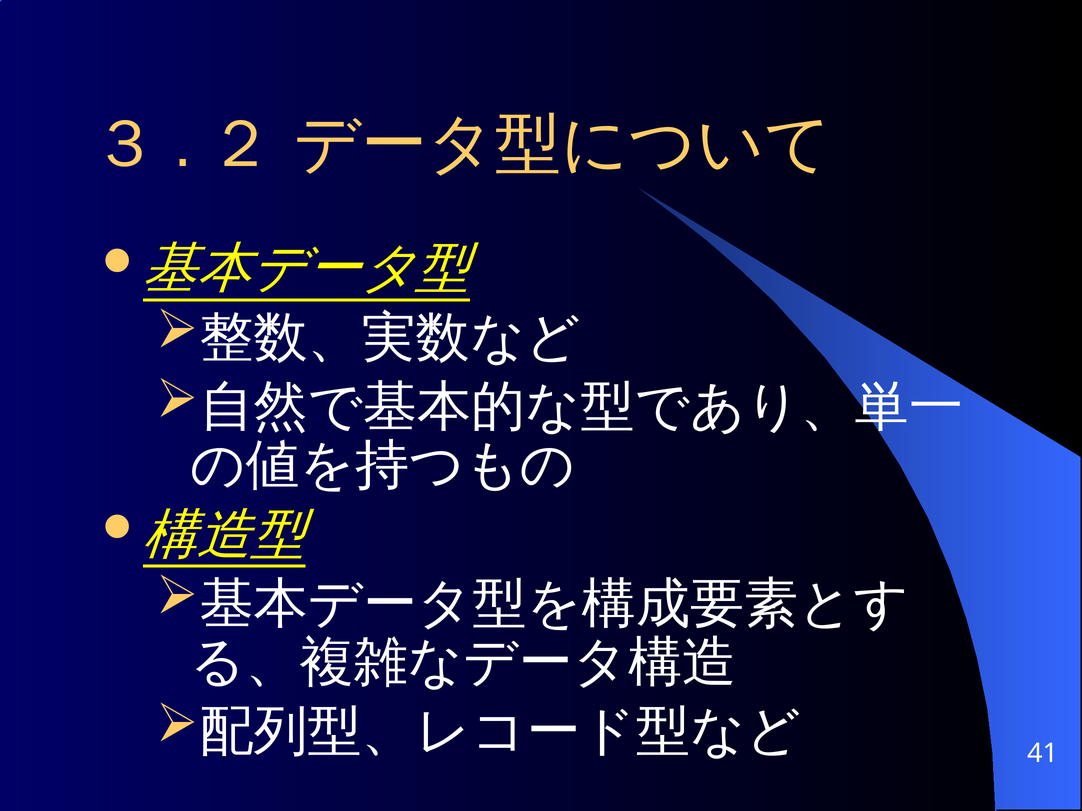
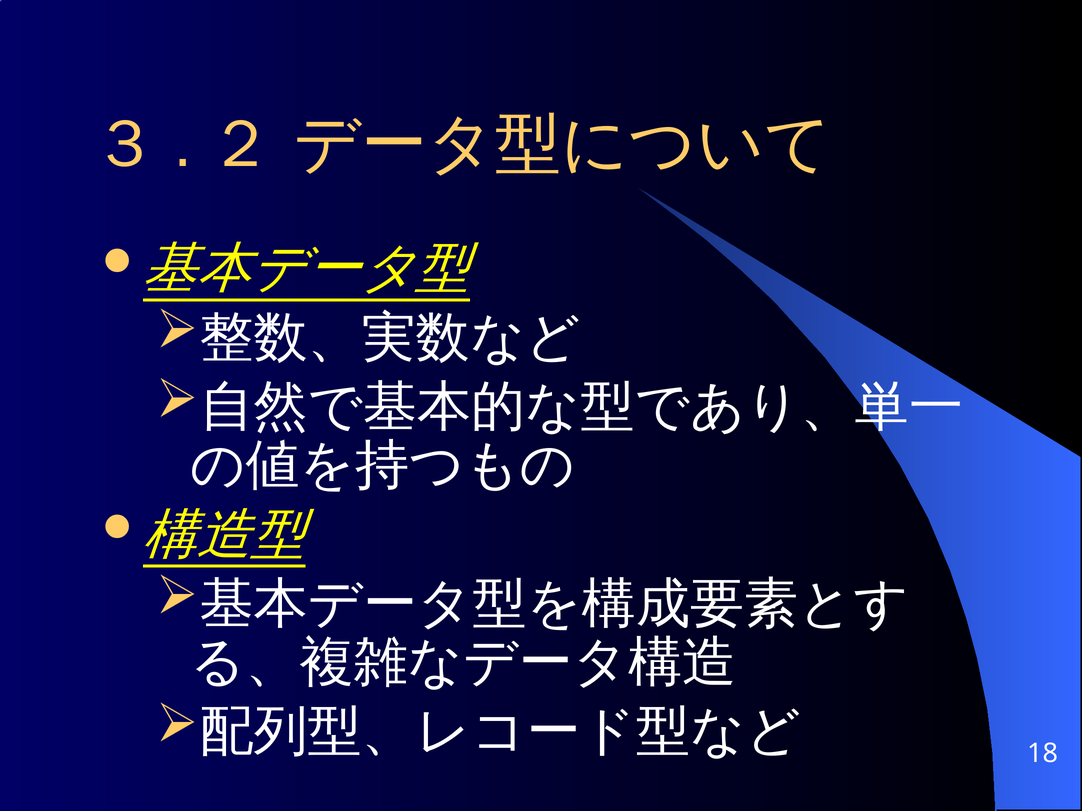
41: 41 -> 18 (1043, 754)
